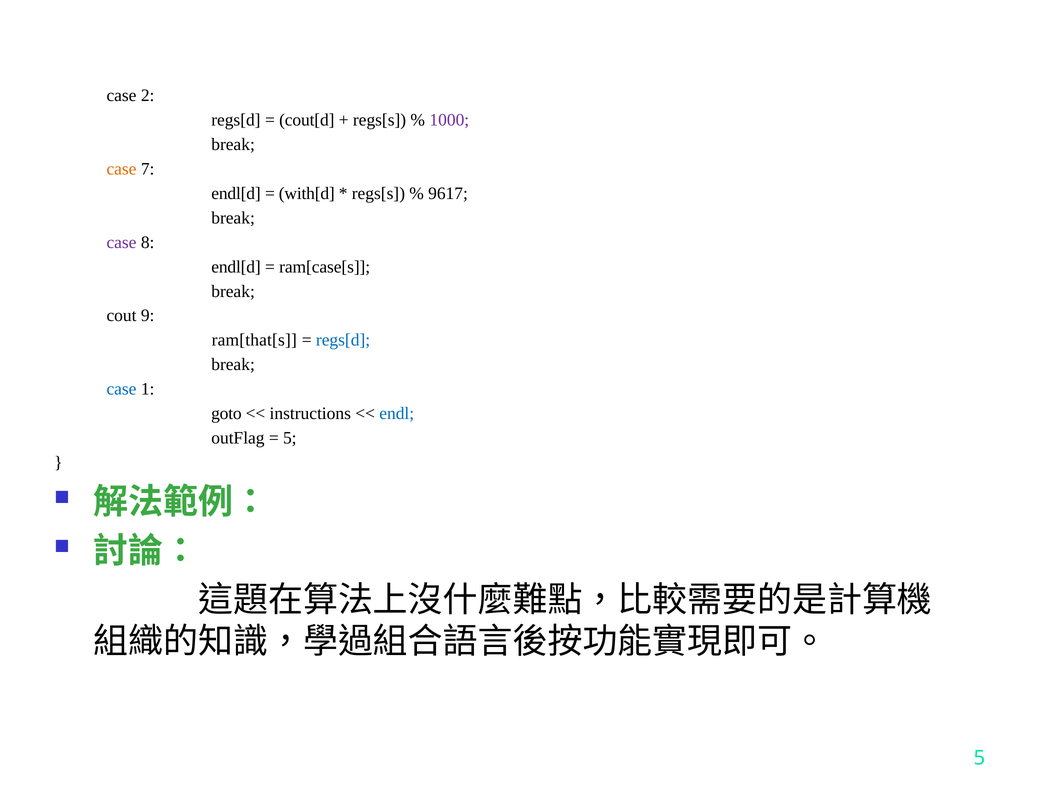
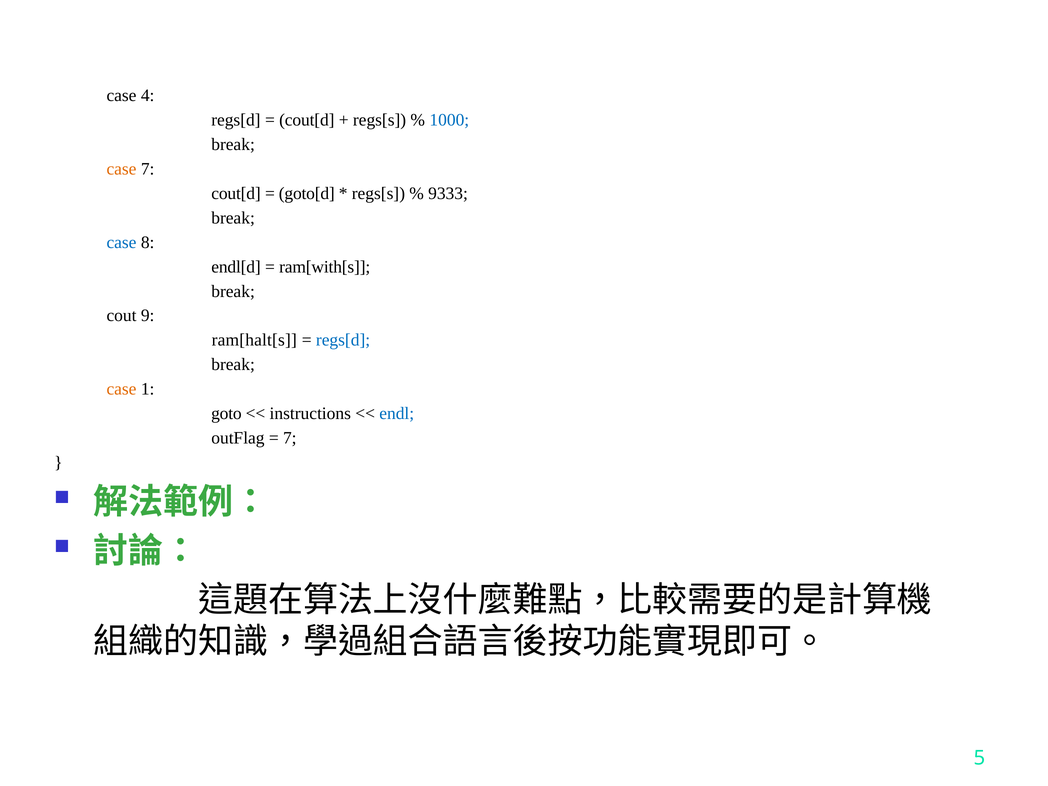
2: 2 -> 4 (148, 96)
1000 colour: purple -> blue (449, 120)
endl[d: endl[d -> cout[d (236, 193)
with[d: with[d -> goto[d (307, 193)
9617: 9617 -> 9333 (448, 193)
case colour: purple -> blue (121, 242)
ram[case[s: ram[case[s -> ram[with[s (325, 267)
ram[that[s: ram[that[s -> ram[halt[s (254, 340)
case colour: blue -> orange (121, 389)
5: 5 -> 7 (290, 438)
